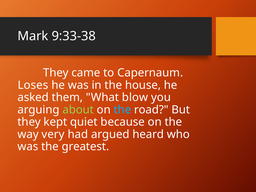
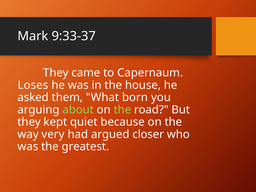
9:33-38: 9:33-38 -> 9:33-37 (74, 36)
blow: blow -> born (135, 97)
the colour: light blue -> light green (122, 110)
heard: heard -> closer (148, 134)
